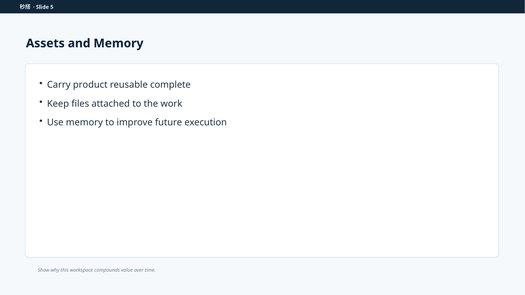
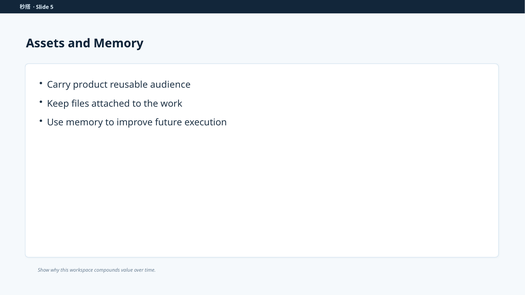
complete: complete -> audience (170, 85)
